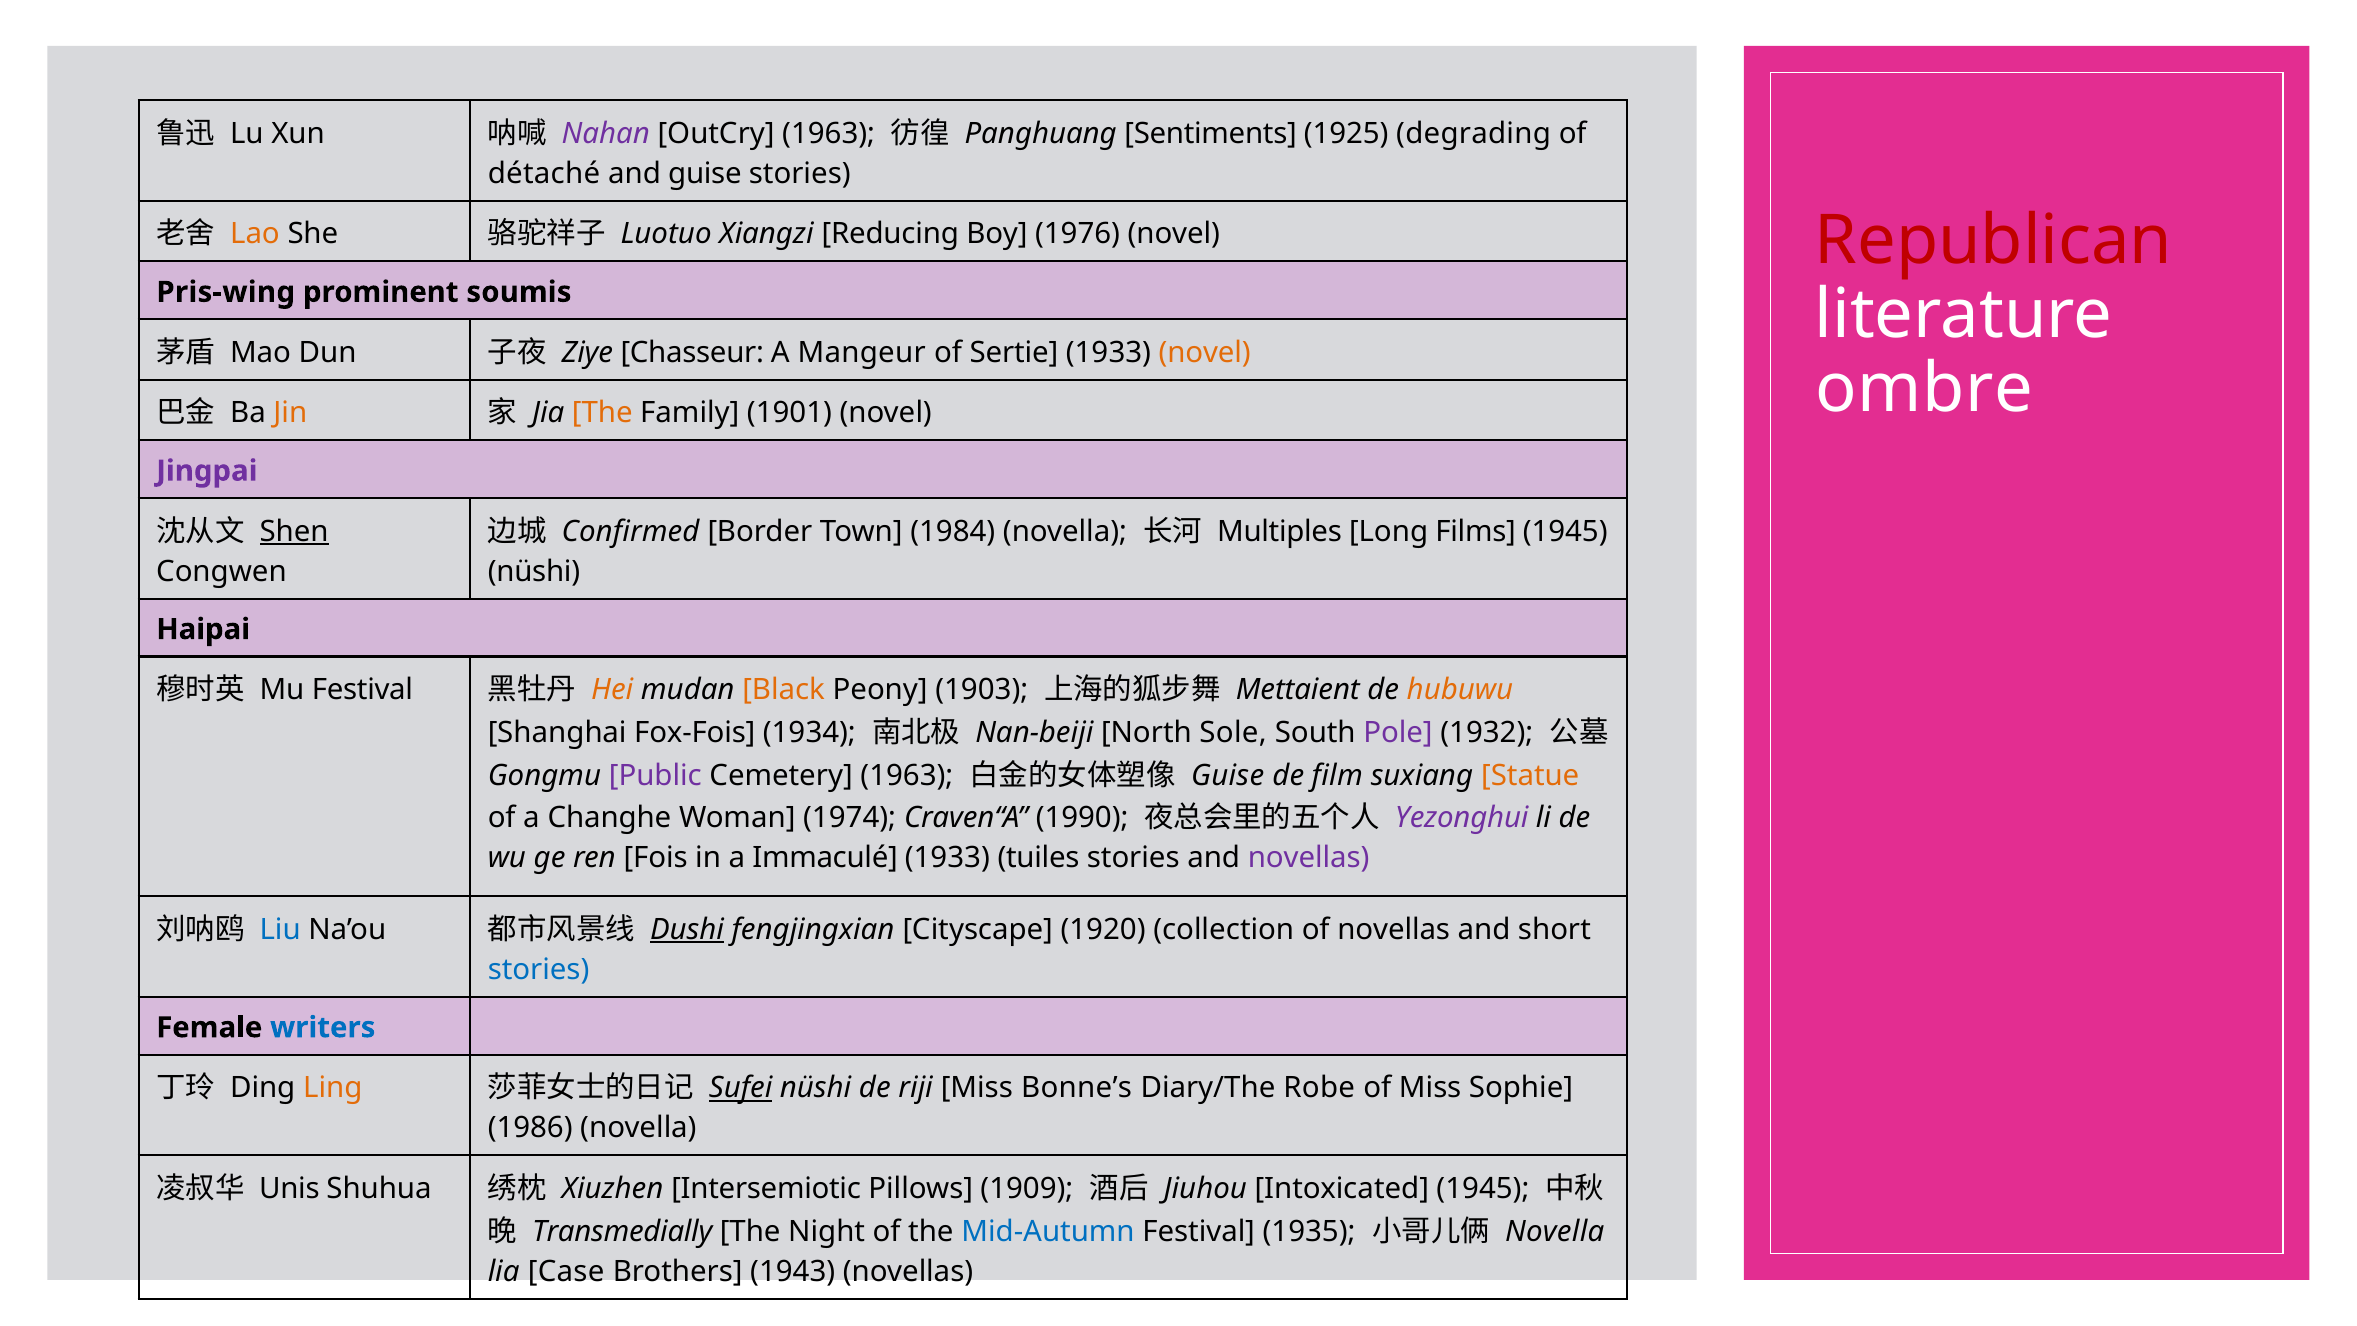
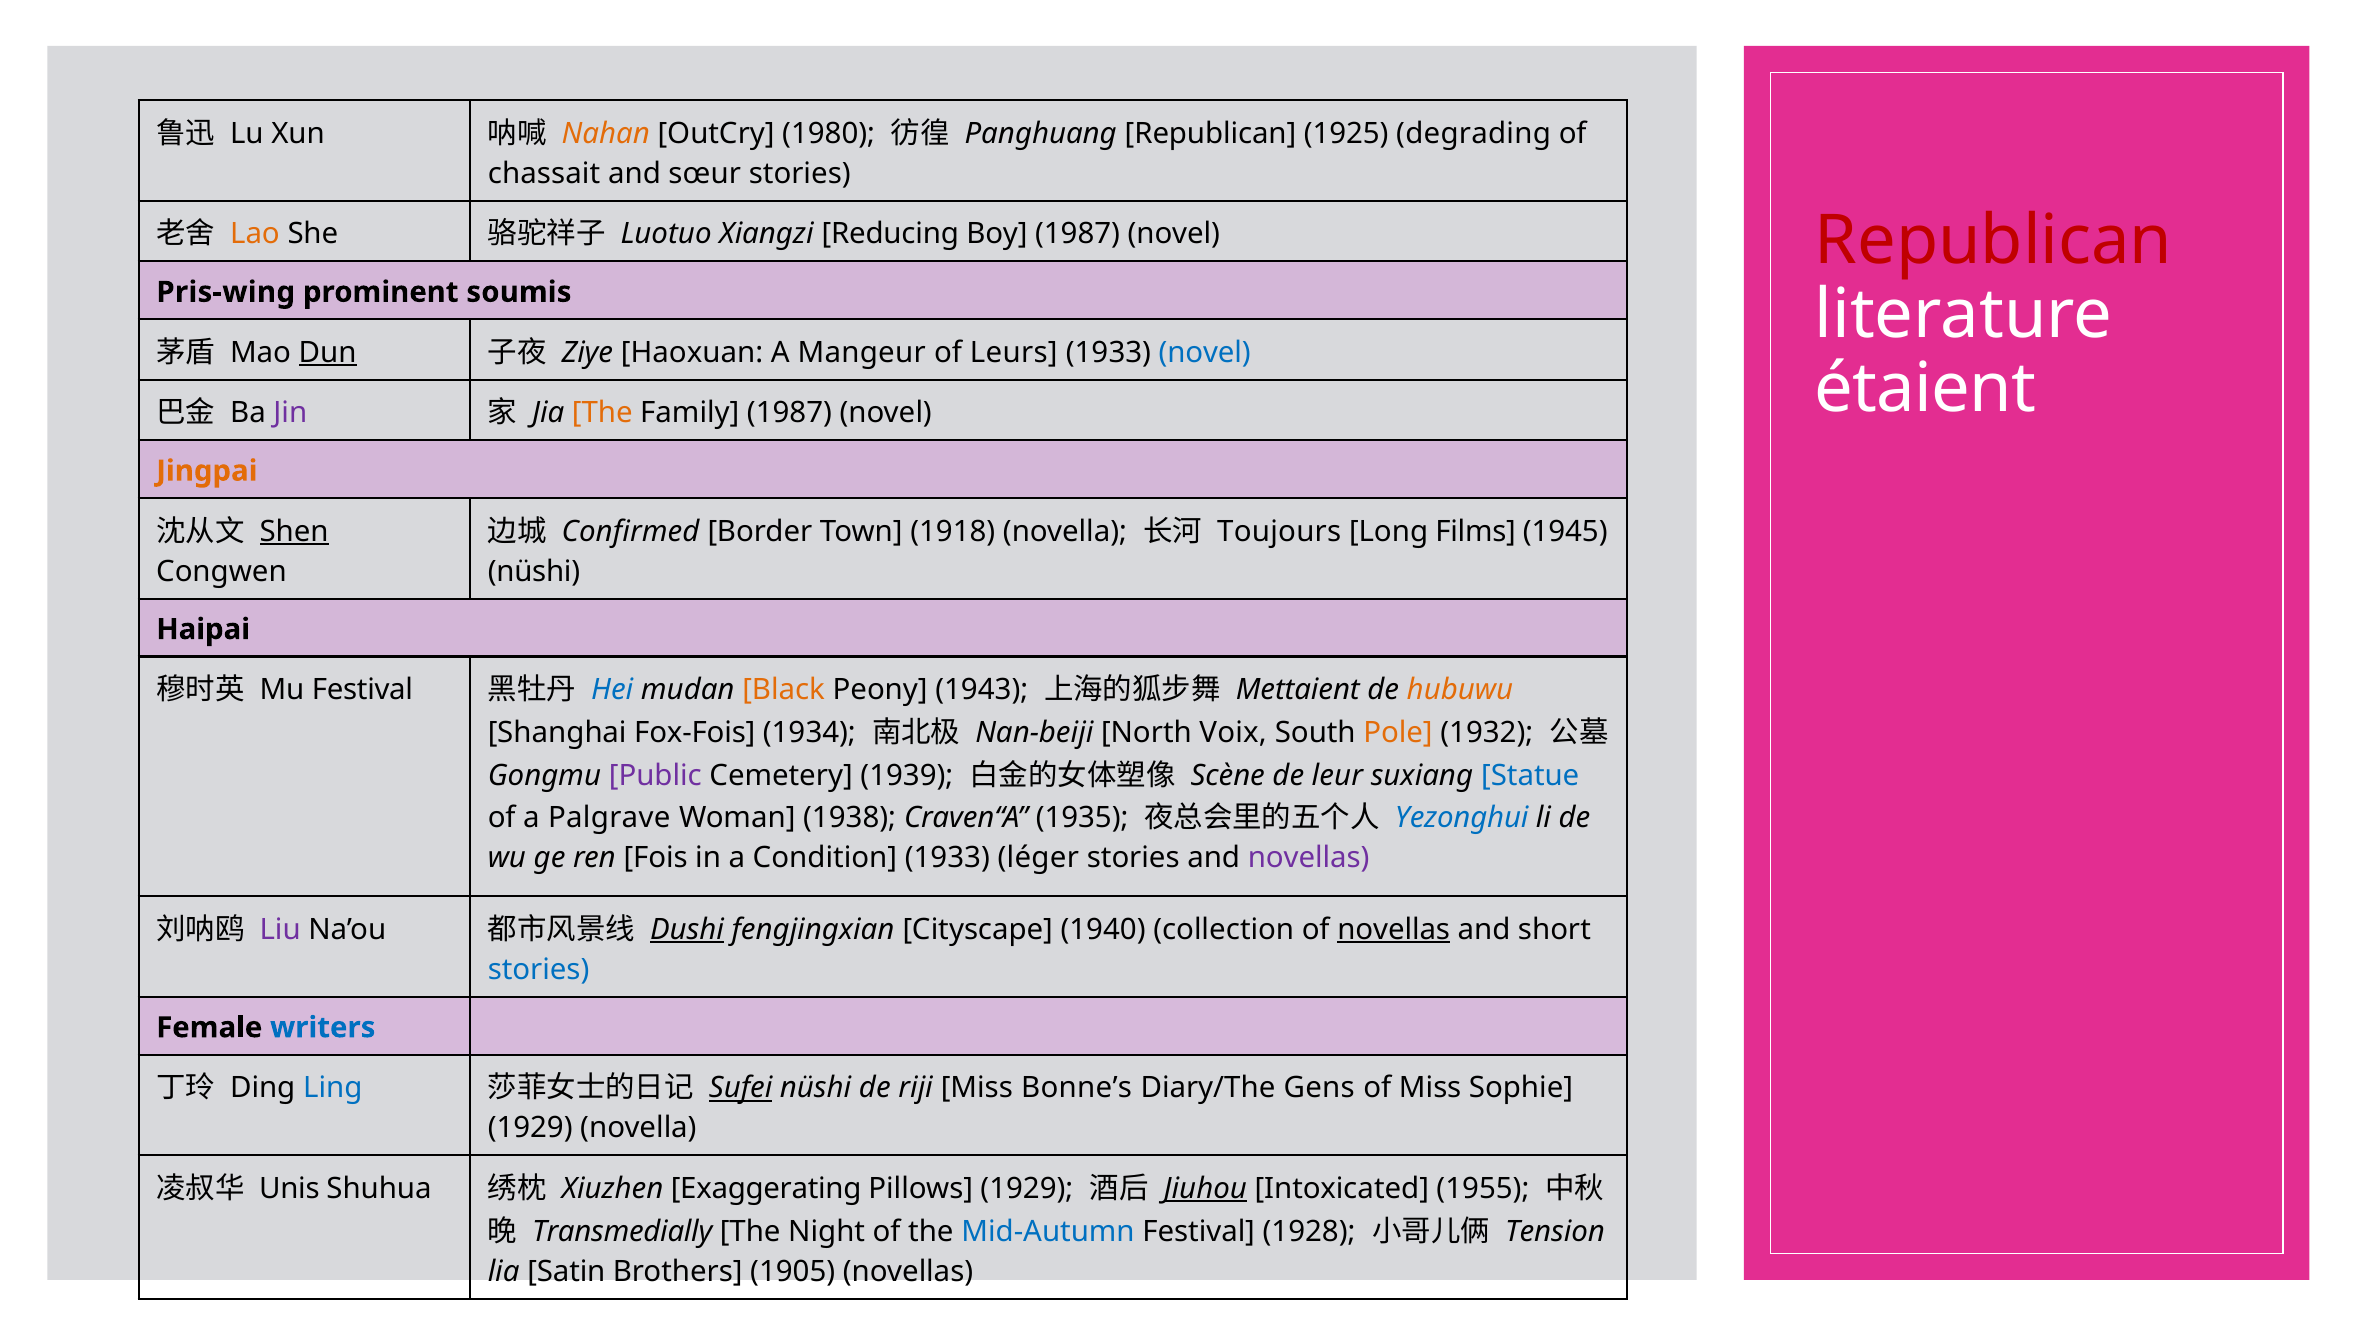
Nahan colour: purple -> orange (606, 134)
OutCry 1963: 1963 -> 1980 (829, 134)
Panghuang Sentiments: Sentiments -> Republican (1210, 134)
détaché: détaché -> chassait (544, 174)
and guise: guise -> sœur (705, 174)
Boy 1976: 1976 -> 1987 (1078, 234)
Dun underline: none -> present (328, 353)
Chasseur: Chasseur -> Haoxuan (692, 353)
Sertie: Sertie -> Leurs (1014, 353)
novel colour: orange -> blue (1205, 353)
ombre: ombre -> étaient (1925, 389)
Jin colour: orange -> purple (290, 413)
Family 1901: 1901 -> 1987 (789, 413)
Jingpai colour: purple -> orange (207, 471)
1984: 1984 -> 1918 (953, 531)
Multiples: Multiples -> Toujours (1279, 531)
Hei colour: orange -> blue (612, 690)
1903: 1903 -> 1943 (982, 690)
Sole: Sole -> Voix (1233, 732)
Pole colour: purple -> orange (1398, 732)
Cemetery 1963: 1963 -> 1939 (907, 775)
Guise: Guise -> Scène (1228, 775)
film: film -> leur (1337, 775)
Statue colour: orange -> blue (1530, 775)
Changhe: Changhe -> Palgrave (609, 818)
1974: 1974 -> 1938 (850, 818)
1990: 1990 -> 1935 (1082, 818)
Yezonghui colour: purple -> blue (1462, 818)
Immaculé: Immaculé -> Condition (825, 858)
tuiles: tuiles -> léger (1038, 858)
Liu colour: blue -> purple (280, 929)
1920: 1920 -> 1940 (1103, 929)
novellas underline: none -> present (1394, 929)
Ling colour: orange -> blue (333, 1088)
Robe: Robe -> Gens (1319, 1088)
1986: 1986 -> 1929 (530, 1128)
Intersemiotic: Intersemiotic -> Exaggerating (766, 1188)
Pillows 1909: 1909 -> 1929 (1027, 1188)
Jiuhou underline: none -> present (1205, 1188)
Intoxicated 1945: 1945 -> 1955 (1483, 1188)
1935: 1935 -> 1928 (1309, 1231)
Novella: Novella -> Tension (1555, 1231)
Case: Case -> Satin (566, 1271)
1943: 1943 -> 1905 (793, 1271)
